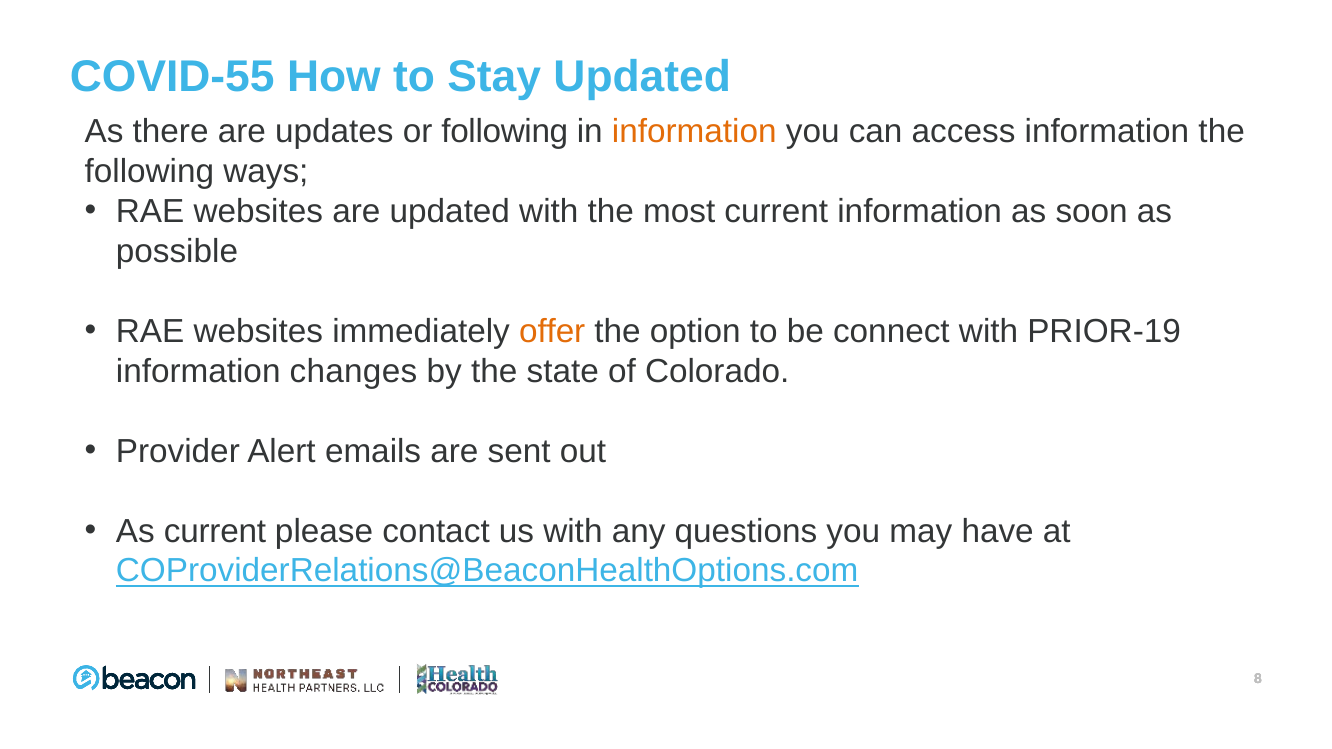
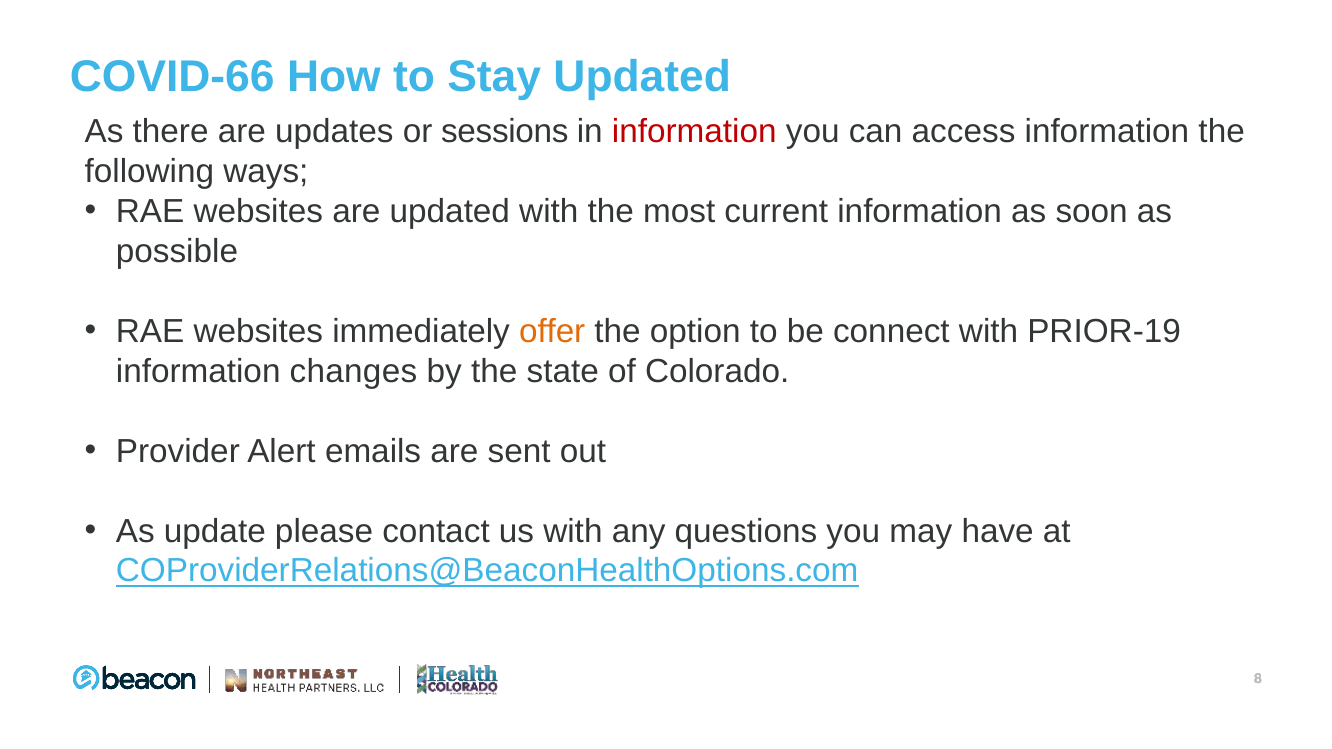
COVID-55: COVID-55 -> COVID-66 (172, 77)
or following: following -> sessions (505, 132)
information colour: orange -> red (694, 132)
As current: current -> update (215, 531)
